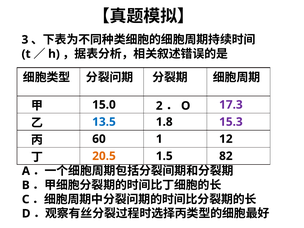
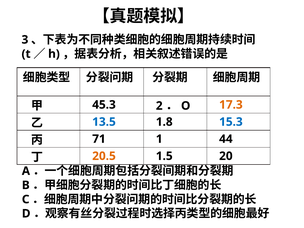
15.0: 15.0 -> 45.3 (104, 105)
17.3 colour: purple -> orange (231, 105)
15.3 colour: purple -> blue (231, 122)
60: 60 -> 71 (99, 139)
12: 12 -> 44 (226, 139)
82: 82 -> 20 (226, 156)
